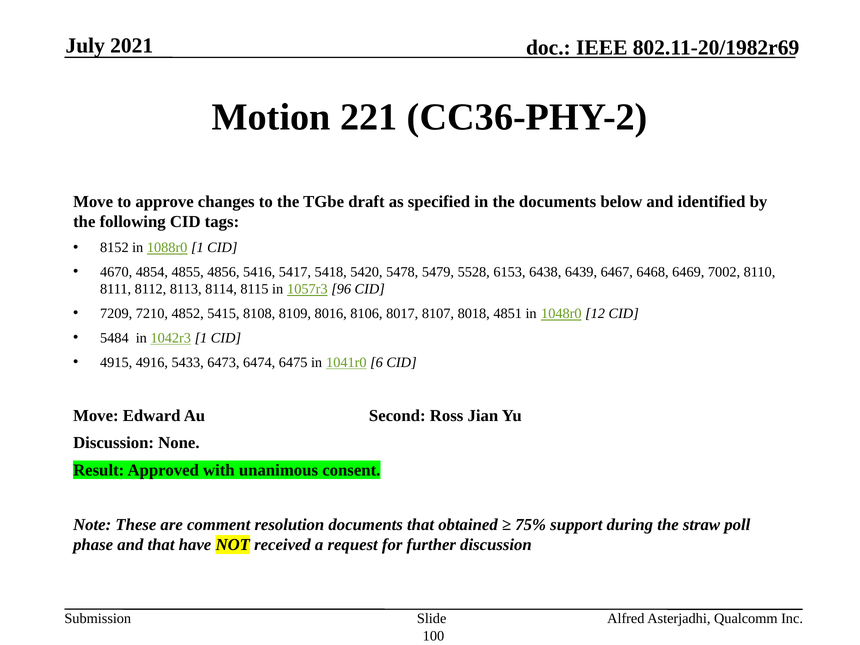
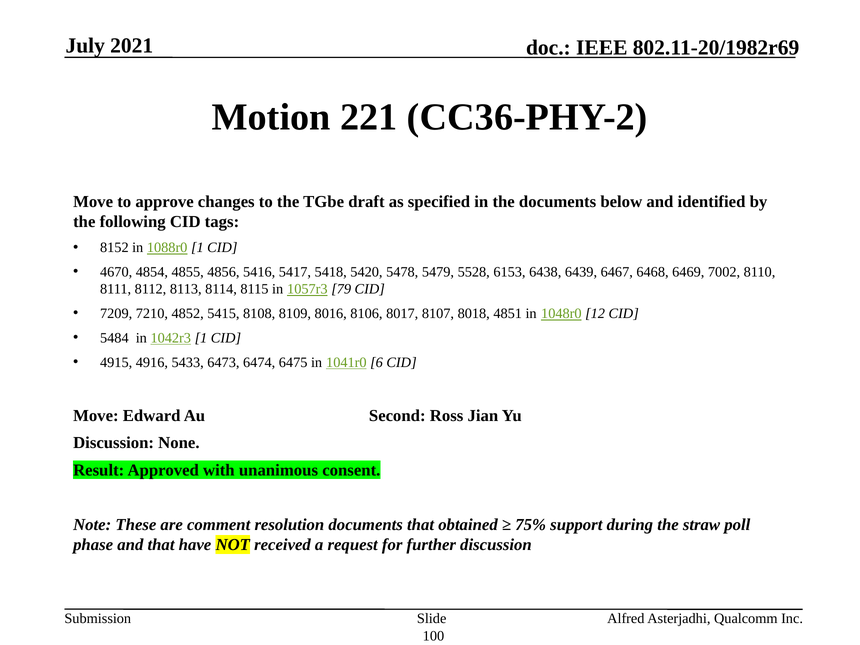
96: 96 -> 79 (341, 289)
